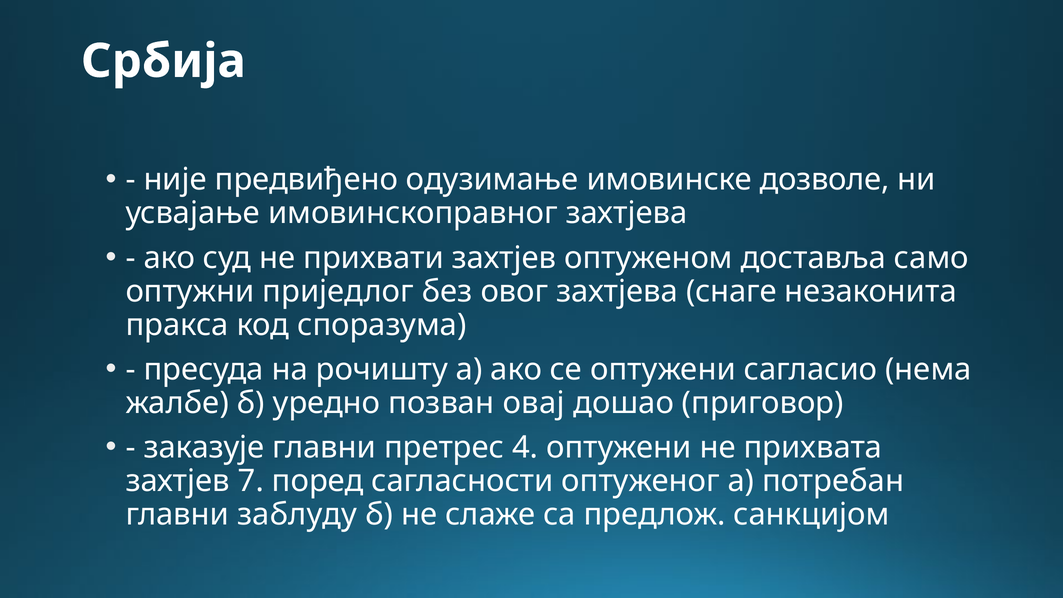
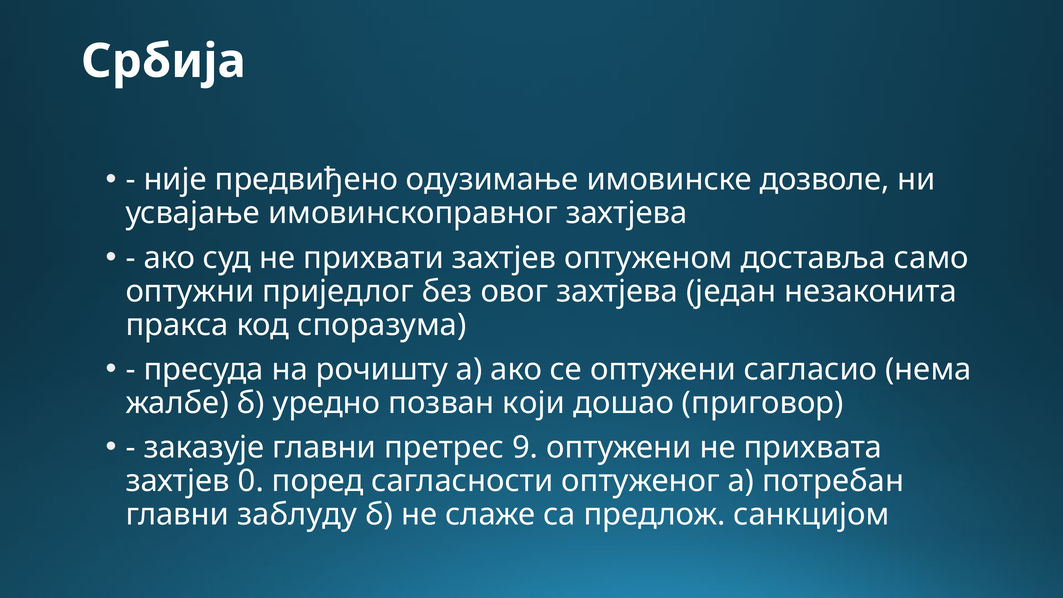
снаге: снаге -> један (731, 291)
овај: овај -> који (534, 403)
4: 4 -> 9 (525, 447)
7: 7 -> 0 (251, 481)
